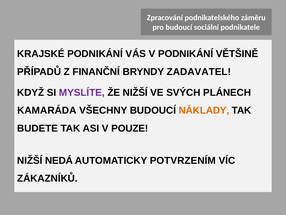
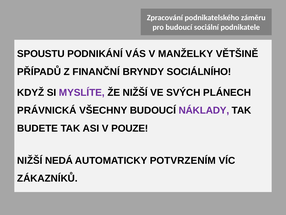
KRAJSKÉ: KRAJSKÉ -> SPOUSTU (41, 54)
V PODNIKÁNÍ: PODNIKÁNÍ -> MANŽELKY (186, 54)
ZADAVATEL: ZADAVATEL -> SOCIÁLNÍHO (199, 72)
KAMARÁDA: KAMARÁDA -> PRÁVNICKÁ (47, 110)
NÁKLADY colour: orange -> purple (204, 110)
